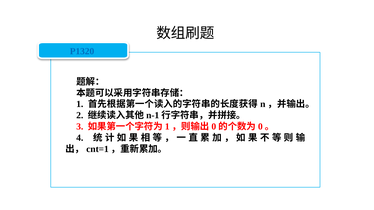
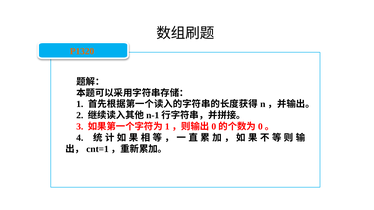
P1320 colour: blue -> orange (82, 51)
